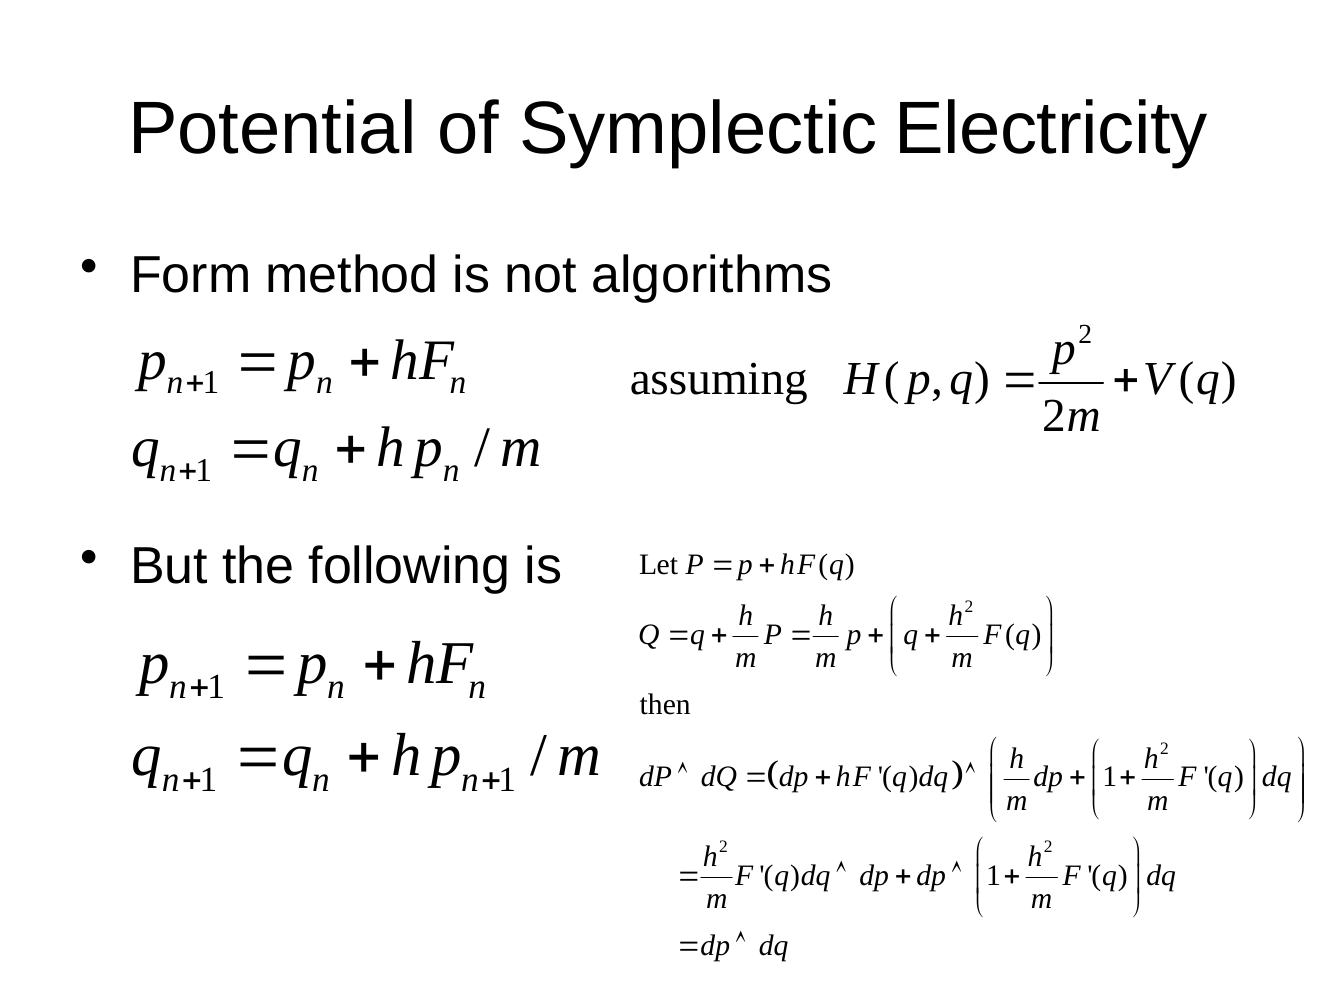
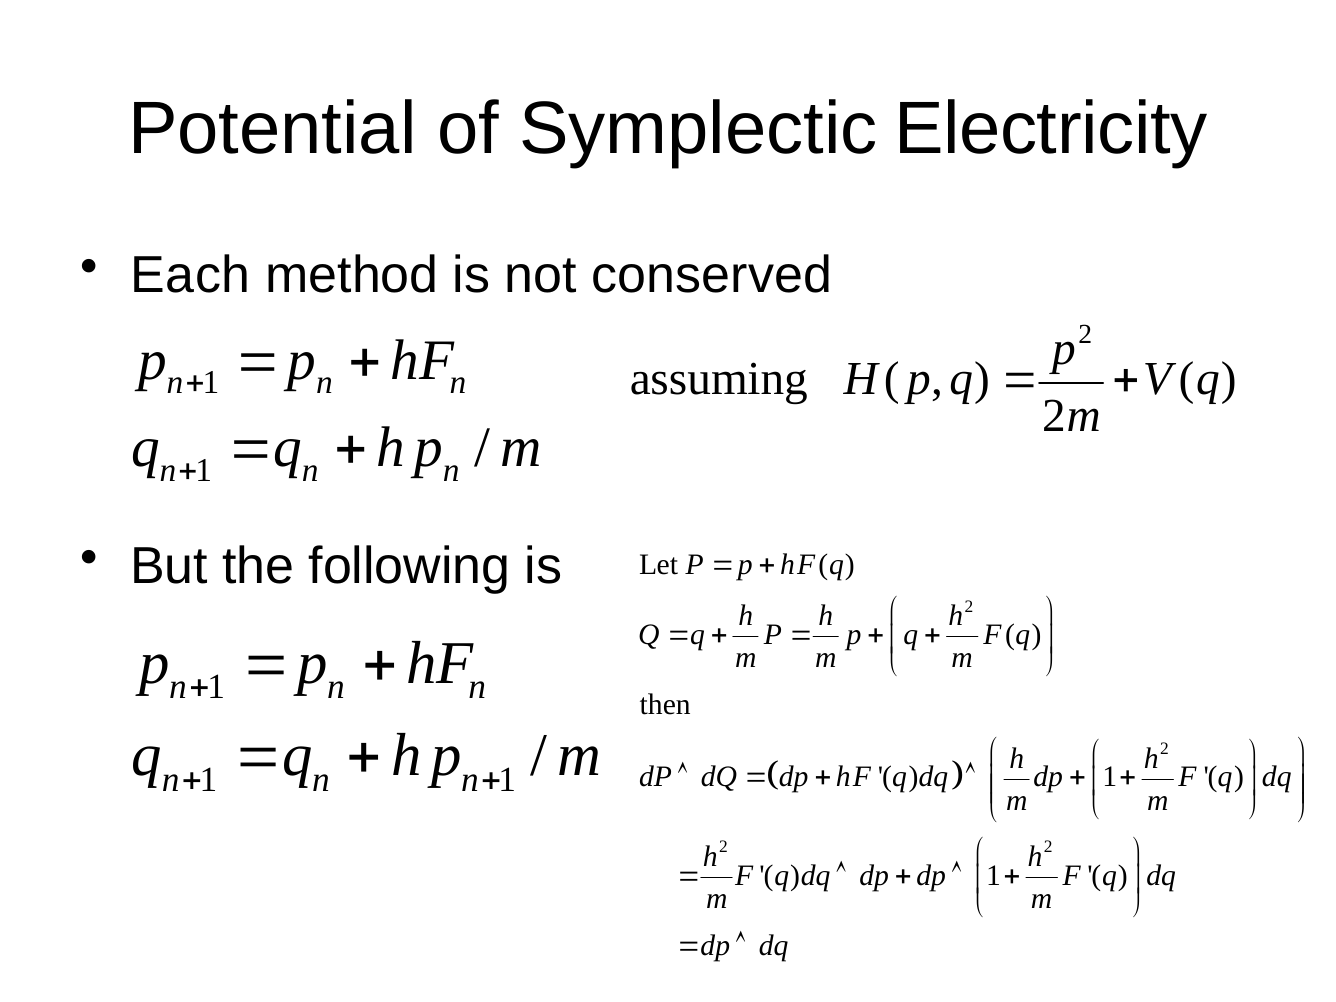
Form: Form -> Each (191, 275)
algorithms: algorithms -> conserved (712, 275)
